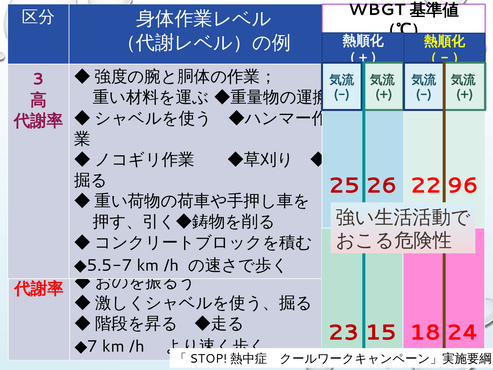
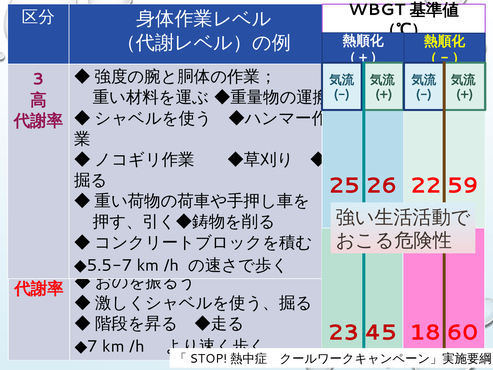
96: 96 -> 59 (463, 185)
15: 15 -> 45 (381, 332)
24: 24 -> 60 (462, 332)
